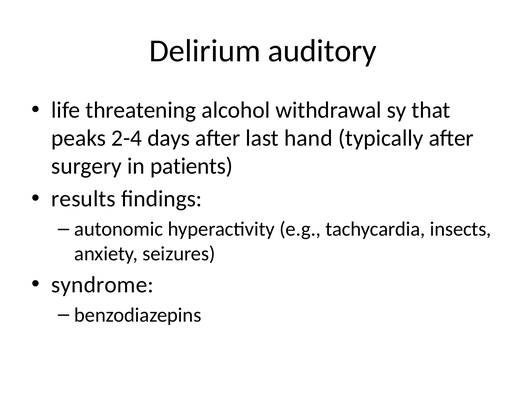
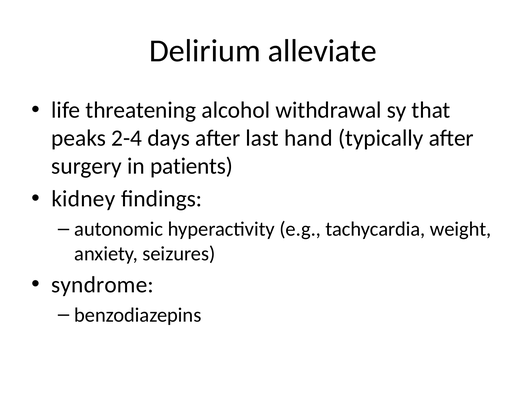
auditory: auditory -> alleviate (322, 51)
results: results -> kidney (83, 199)
insects: insects -> weight (461, 229)
